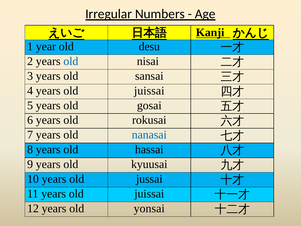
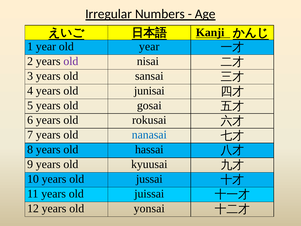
old desu: desu -> year (149, 46)
old colour: blue -> purple (71, 61)
4 years old juissai: juissai -> junisai (149, 91)
